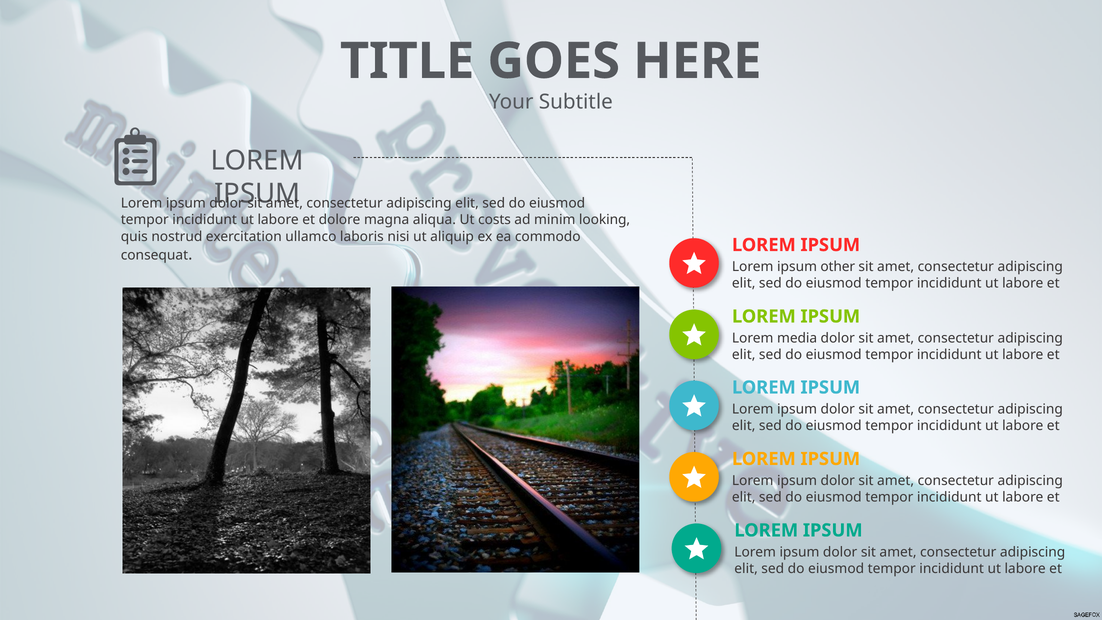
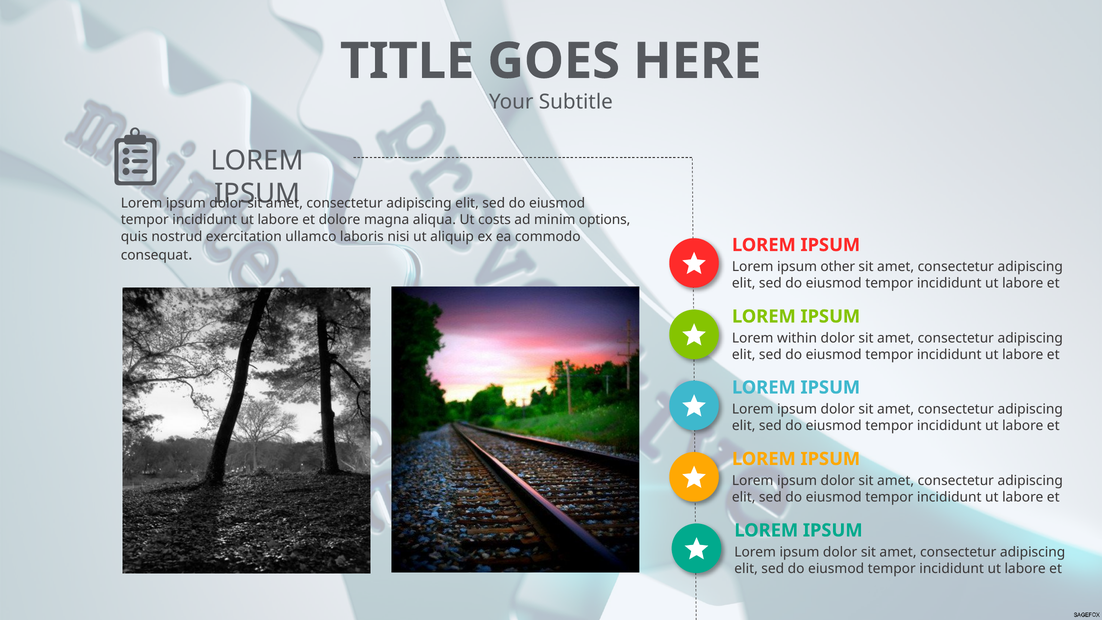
looking: looking -> options (605, 220)
media: media -> within (797, 338)
